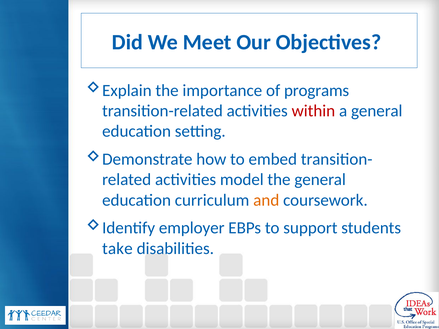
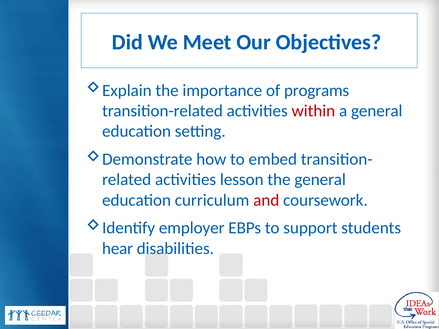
model: model -> lesson (242, 180)
and colour: orange -> red (266, 200)
take: take -> hear (118, 249)
